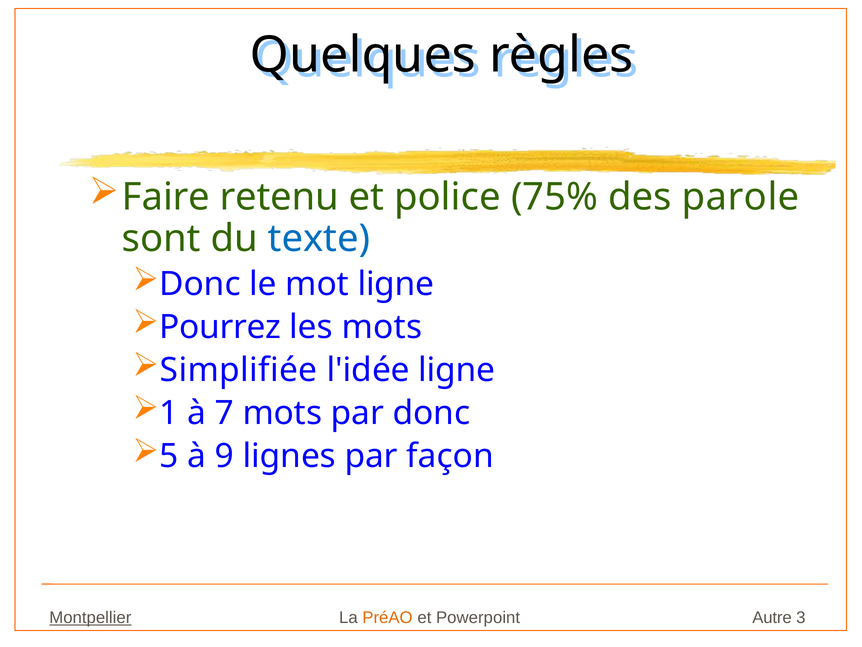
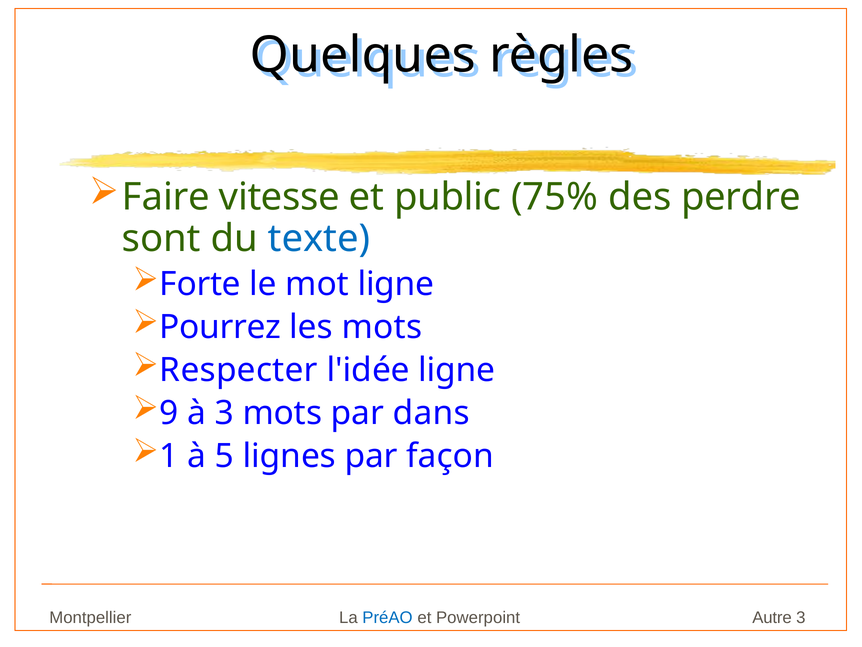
retenu: retenu -> vitesse (279, 197)
police: police -> public (448, 197)
parole: parole -> perdre (741, 197)
Donc: Donc -> Forte (200, 284)
Simplifiée: Simplifiée -> Respecter (239, 370)
1: 1 -> 9 (169, 413)
à 7: 7 -> 3 (224, 413)
par donc: donc -> dans (431, 413)
5: 5 -> 1 (169, 456)
9: 9 -> 5 (224, 456)
Montpellier underline: present -> none (90, 617)
PréAO colour: orange -> blue (387, 617)
